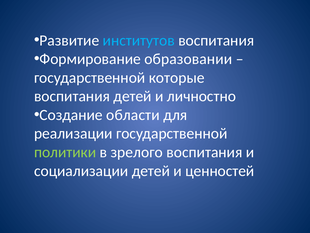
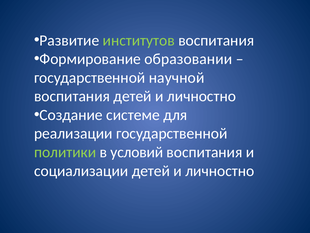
институтов colour: light blue -> light green (139, 40)
которые: которые -> научной (177, 78)
области: области -> системе (133, 115)
зрелого: зрелого -> условий (137, 152)
социализации детей и ценностей: ценностей -> личностно (220, 171)
